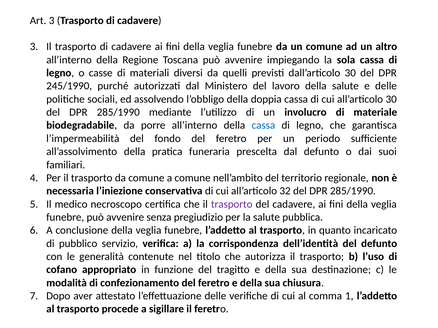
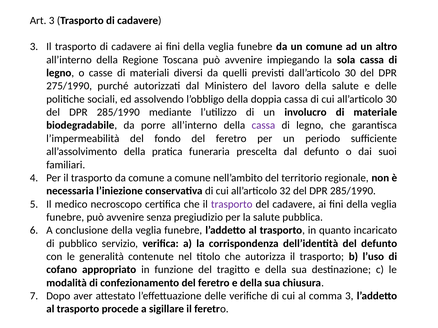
245/1990: 245/1990 -> 275/1990 (69, 86)
cassa colour: blue -> purple (263, 126)
comma 1: 1 -> 3 (349, 296)
